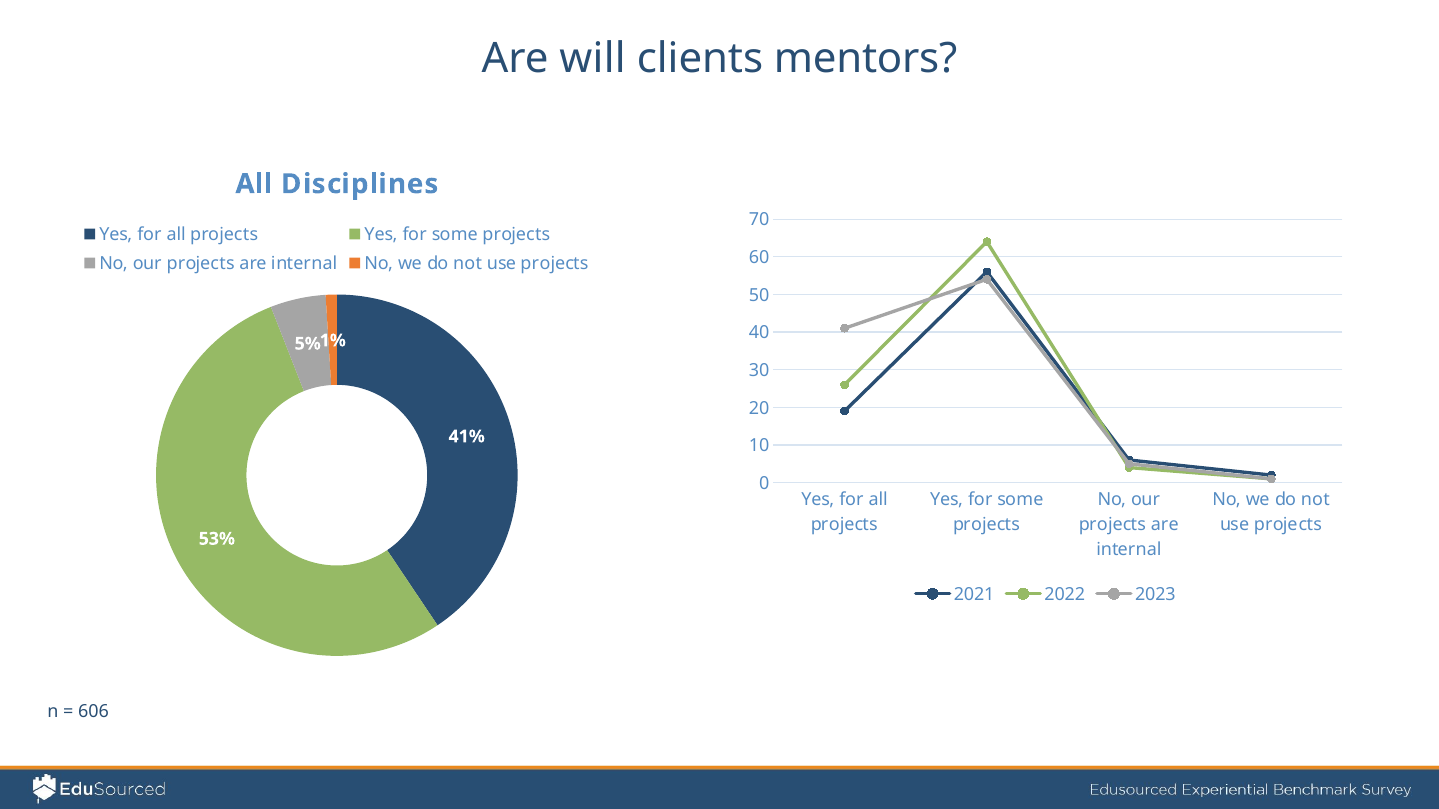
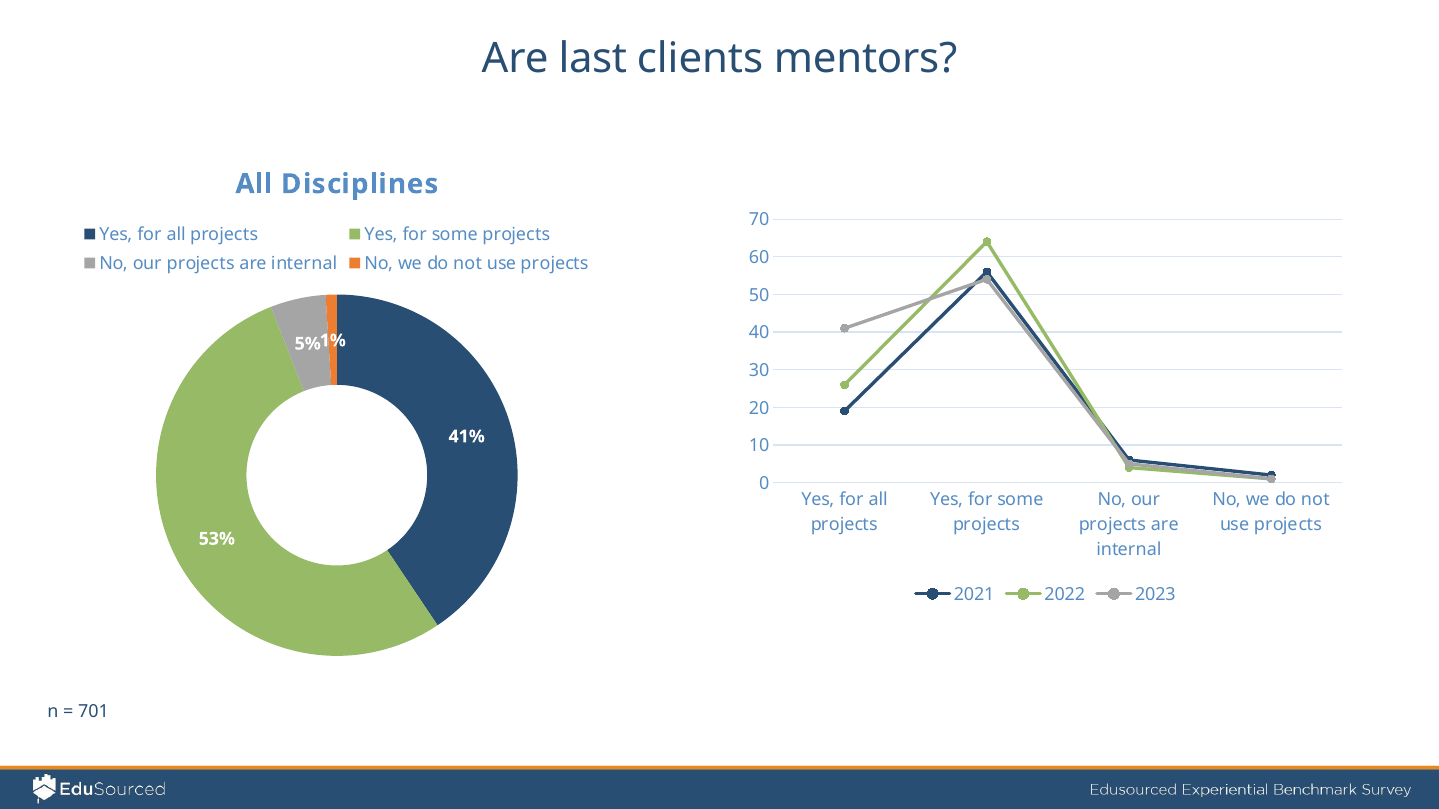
will: will -> last (593, 59)
606: 606 -> 701 (94, 712)
